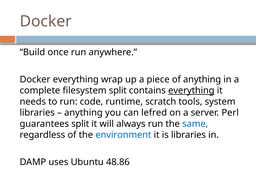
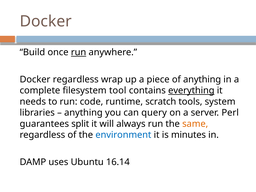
run underline: none -> present (79, 52)
Docker everything: everything -> regardless (76, 79)
filesystem split: split -> tool (118, 90)
lefred: lefred -> query (154, 113)
same colour: blue -> orange (195, 124)
is libraries: libraries -> minutes (188, 135)
48.86: 48.86 -> 16.14 (118, 162)
